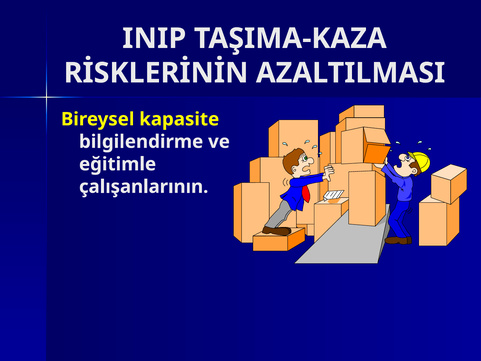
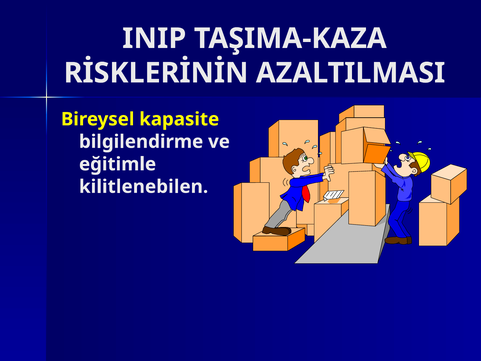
çalışanlarının: çalışanlarının -> kilitlenebilen (144, 187)
